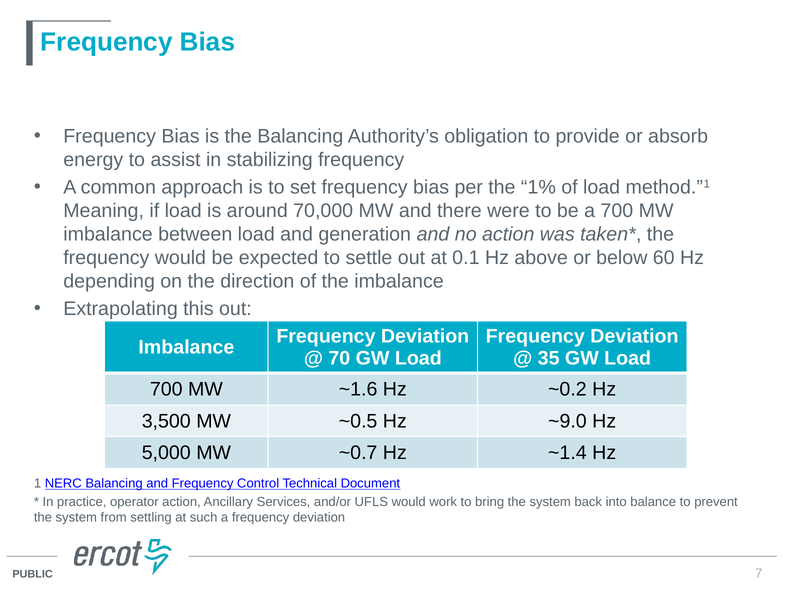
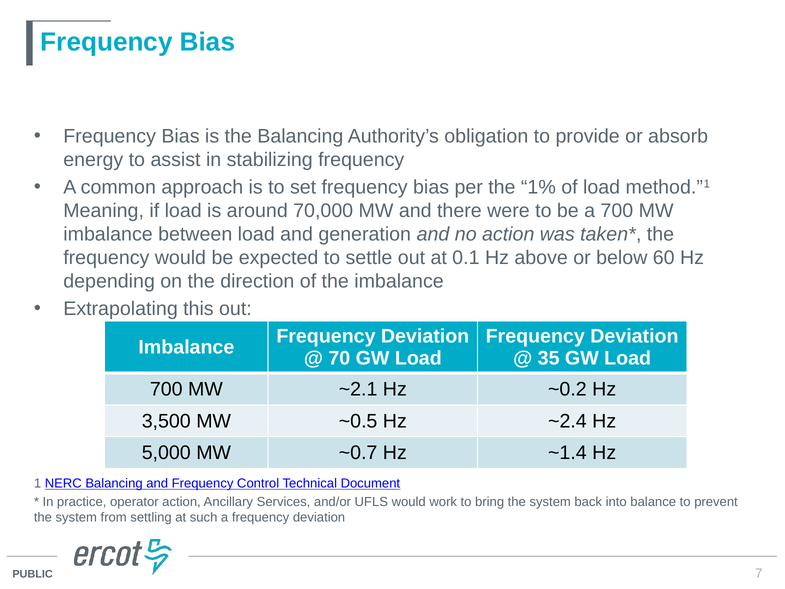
~1.6: ~1.6 -> ~2.1 (358, 389)
~9.0: ~9.0 -> ~2.4 (567, 421)
